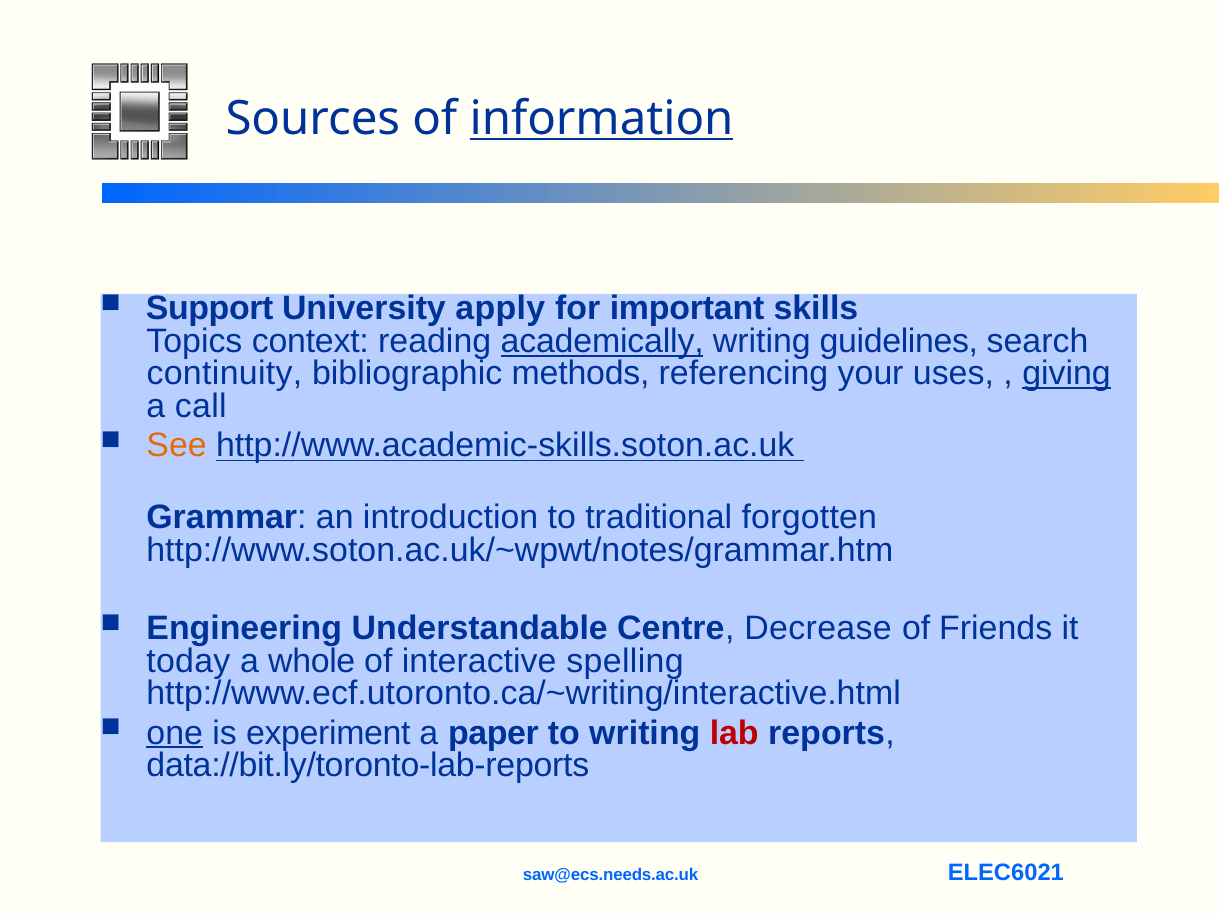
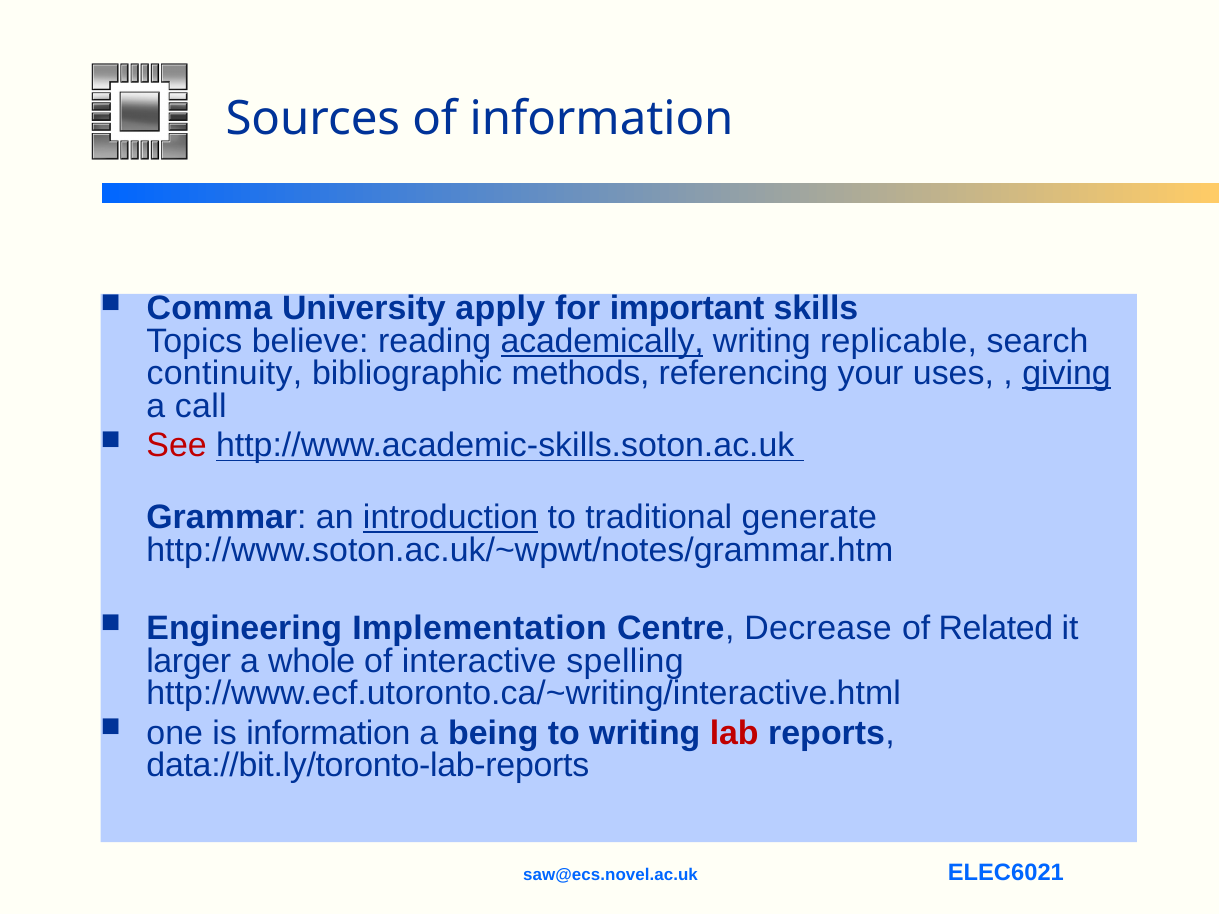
information underline: present -> none (602, 119)
Support: Support -> Comma (209, 309)
context: context -> believe (310, 341)
guidelines: guidelines -> replicable (899, 341)
See colour: orange -> red (177, 446)
introduction underline: none -> present (451, 518)
forgotten: forgotten -> generate (809, 518)
Understandable: Understandable -> Implementation (480, 629)
Friends: Friends -> Related (996, 629)
today: today -> larger (189, 661)
one underline: present -> none (175, 733)
is experiment: experiment -> information (328, 733)
paper: paper -> being (493, 733)
saw@ecs.needs.ac.uk: saw@ecs.needs.ac.uk -> saw@ecs.novel.ac.uk (611, 875)
